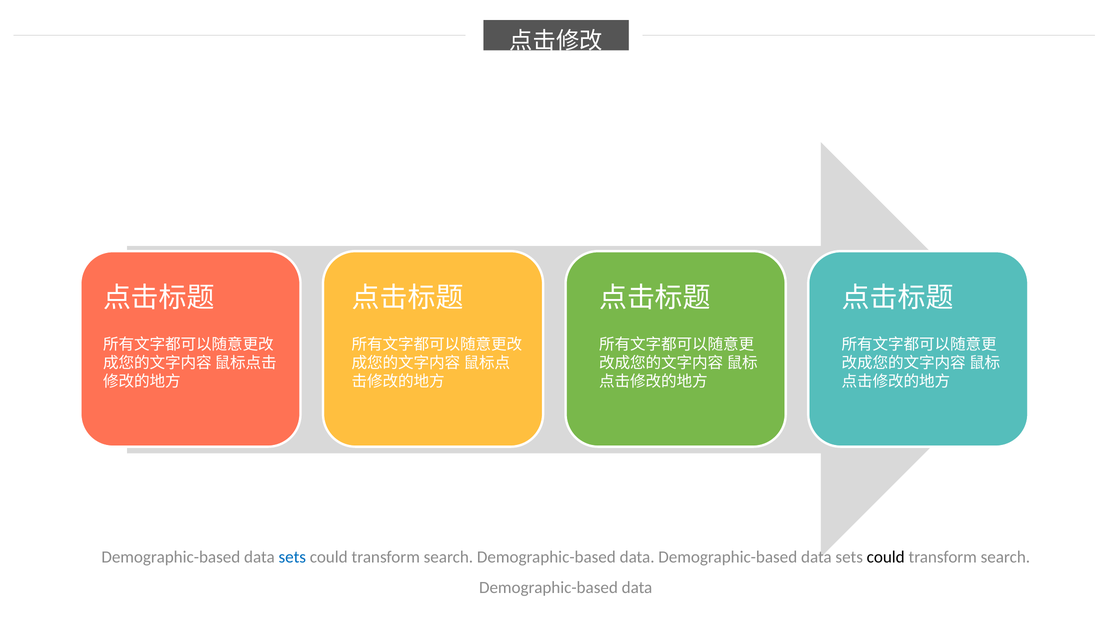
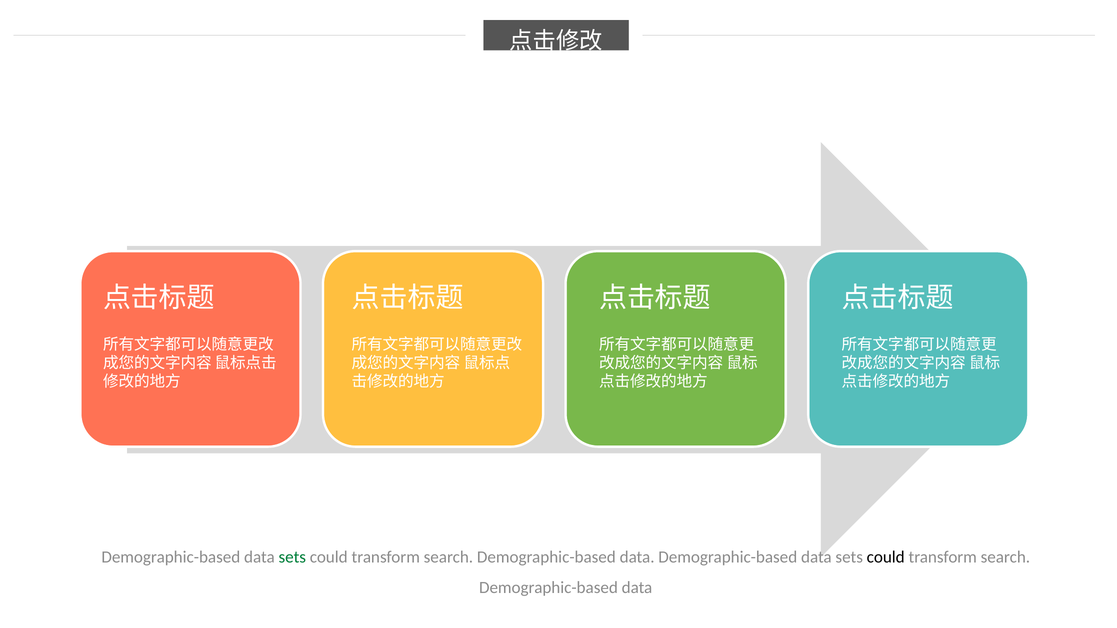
sets colour: blue -> green (292, 557)
